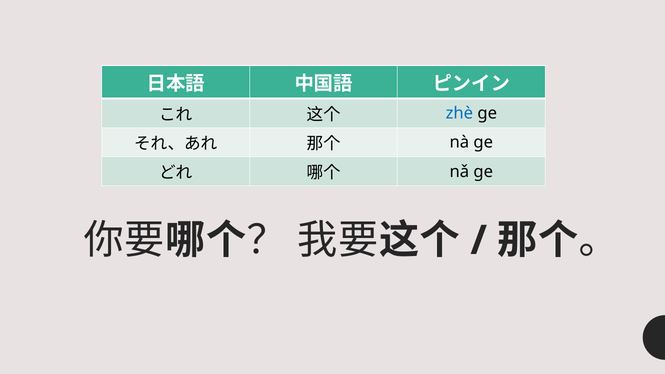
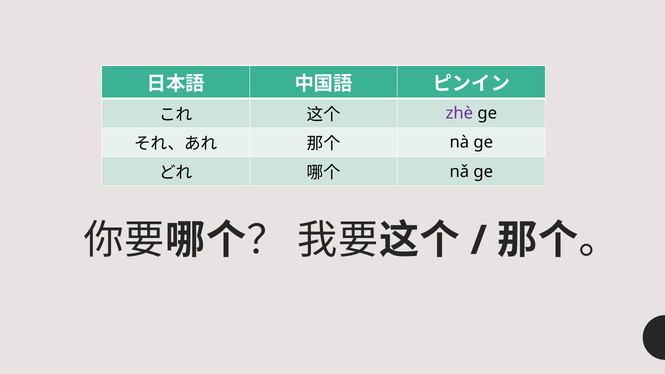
zhè colour: blue -> purple (459, 113)
